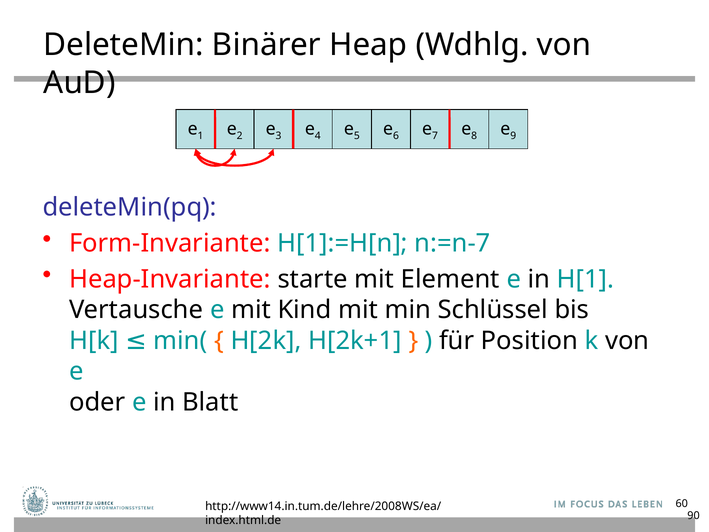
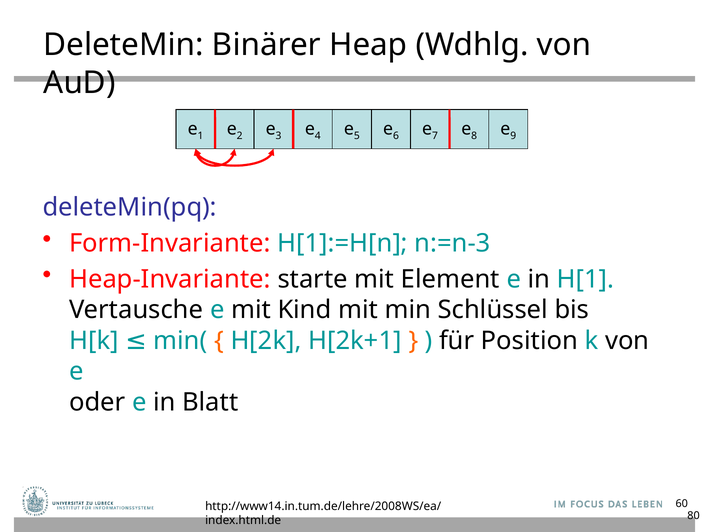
n:=n-7: n:=n-7 -> n:=n-3 (452, 243)
90: 90 -> 80 (694, 515)
